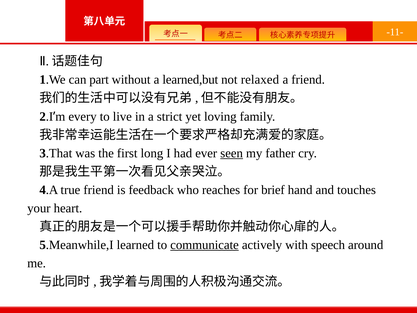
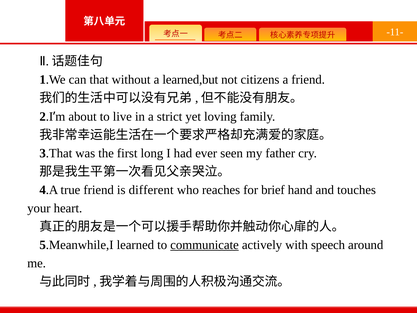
part: part -> that (99, 80)
relaxed: relaxed -> citizens (260, 80)
every: every -> about (83, 116)
seen underline: present -> none (232, 153)
feedback: feedback -> different (151, 190)
